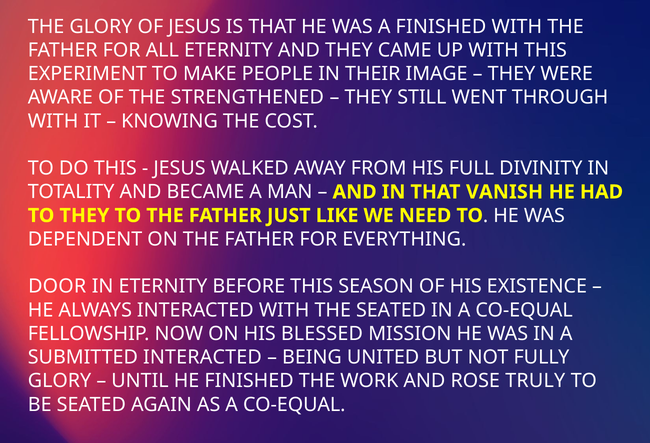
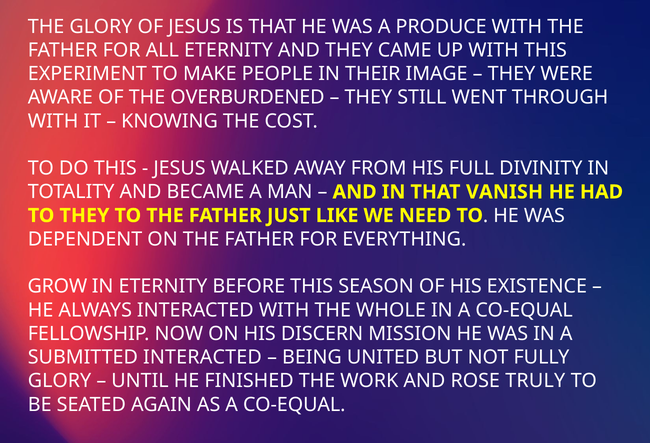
A FINISHED: FINISHED -> PRODUCE (441, 27)
STRENGTHENED: STRENGTHENED -> OVERBURDENED (247, 97)
DOOR: DOOR -> GROW (57, 287)
THE SEATED: SEATED -> WHOLE (391, 310)
BLESSED: BLESSED -> DISCERN (322, 334)
